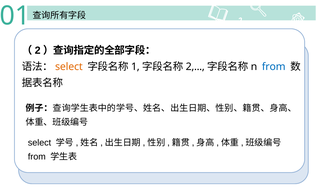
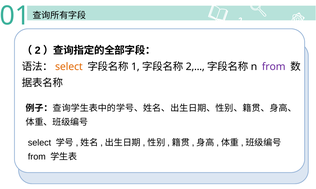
from colour: blue -> purple (274, 67)
